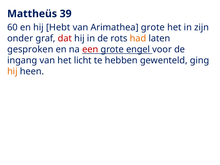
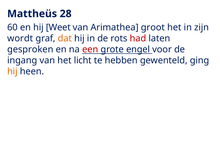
39: 39 -> 28 (66, 14)
Hebt: Hebt -> Weet (58, 27)
Arimathea grote: grote -> groot (153, 27)
onder: onder -> wordt (20, 38)
dat colour: red -> orange (65, 38)
had colour: orange -> red (138, 38)
